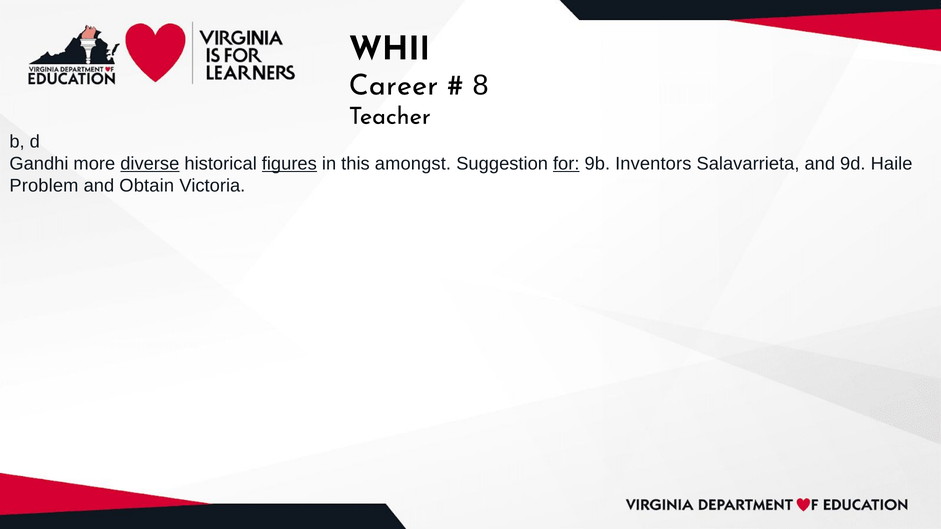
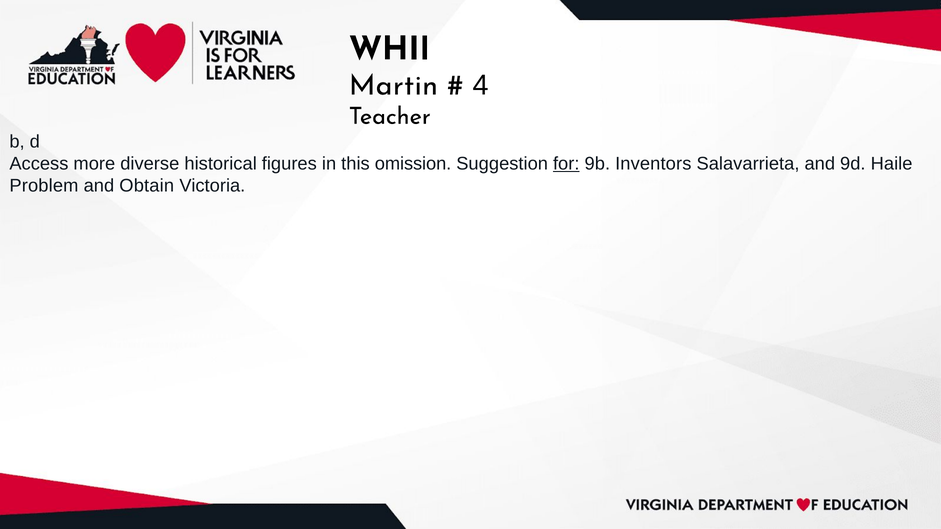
Career: Career -> Martin (393, 85)
8: 8 -> 4 (481, 85)
Gandhi: Gandhi -> Access (39, 164)
diverse underline: present -> none (150, 164)
figures underline: present -> none (289, 164)
amongst: amongst -> omission (413, 164)
